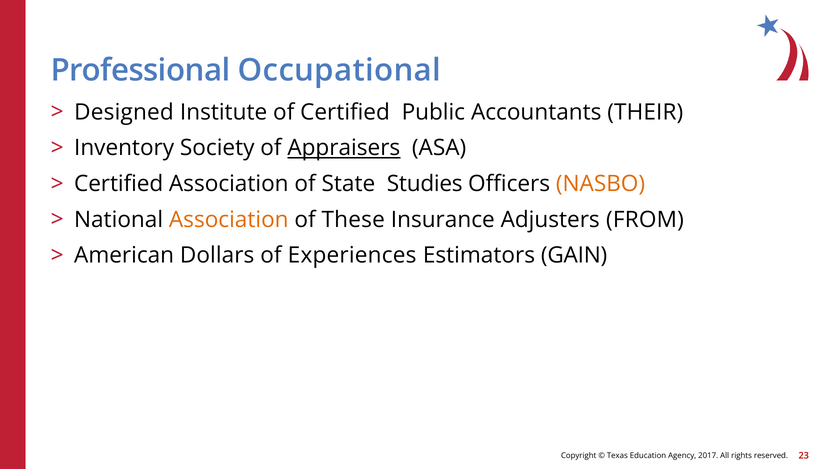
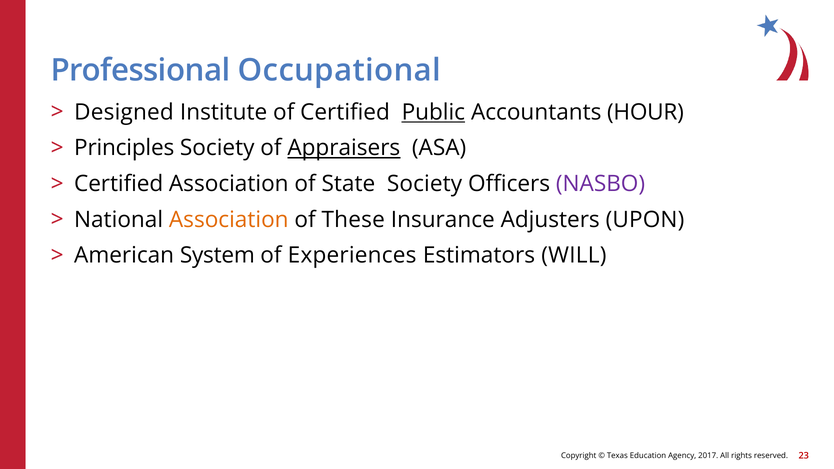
Public underline: none -> present (433, 112)
THEIR: THEIR -> HOUR (645, 112)
Inventory: Inventory -> Principles (124, 148)
State Studies: Studies -> Society (425, 184)
NASBO colour: orange -> purple (600, 184)
FROM: FROM -> UPON (645, 220)
Dollars: Dollars -> System (217, 255)
GAIN: GAIN -> WILL (574, 255)
